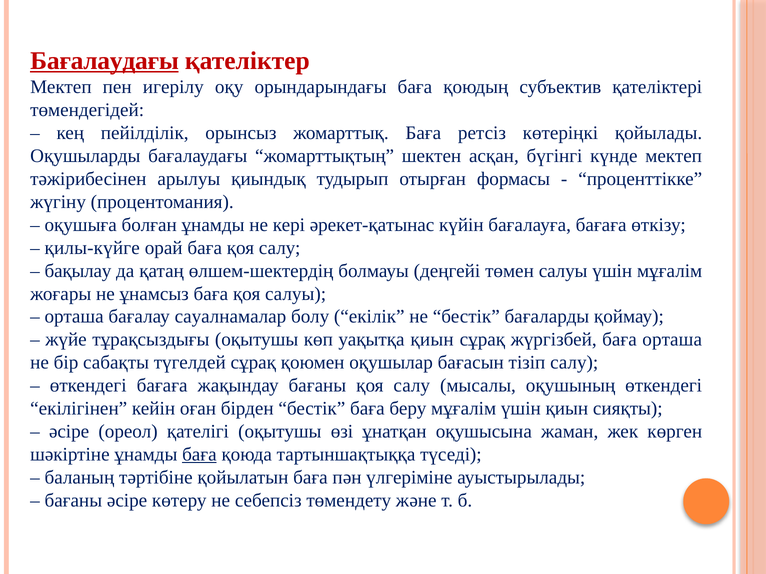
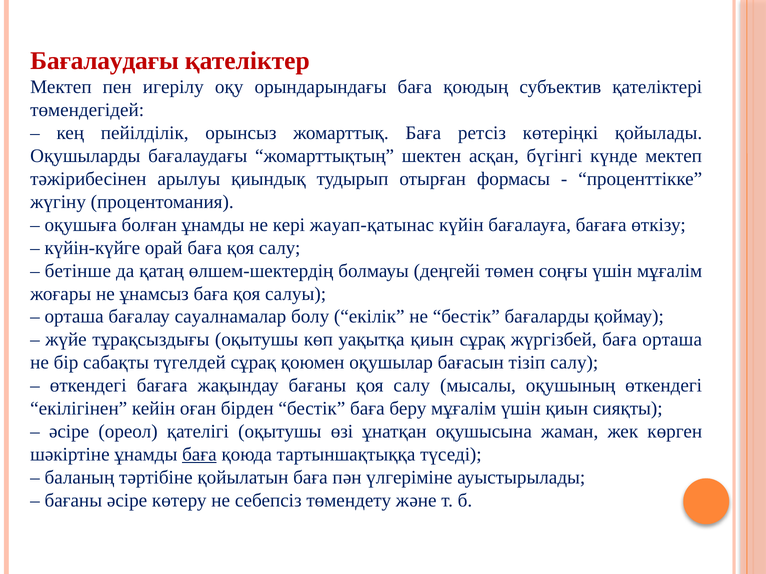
Бағалаудағы underline: present -> none (105, 61)
əрекет-қатынас: əрекет-қатынас -> жауап-қатынас (372, 225)
қилы-күйге: қилы-күйге -> күйін-күйге (92, 248)
бақылау: бақылау -> бетінше (78, 271)
төмен салуы: салуы -> соңғы (563, 271)
